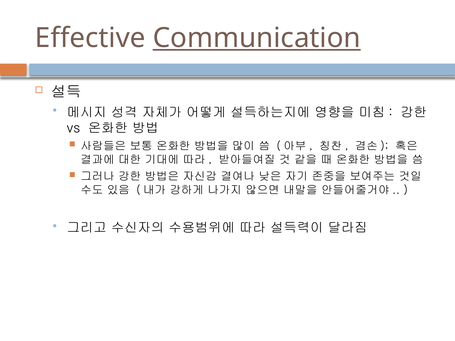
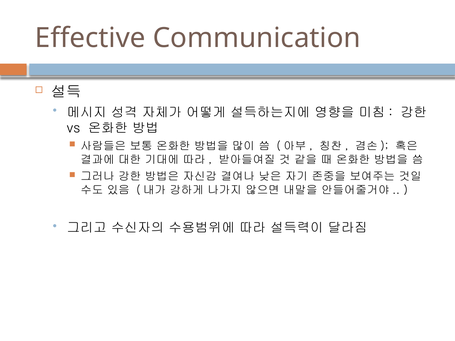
Communication underline: present -> none (257, 38)
